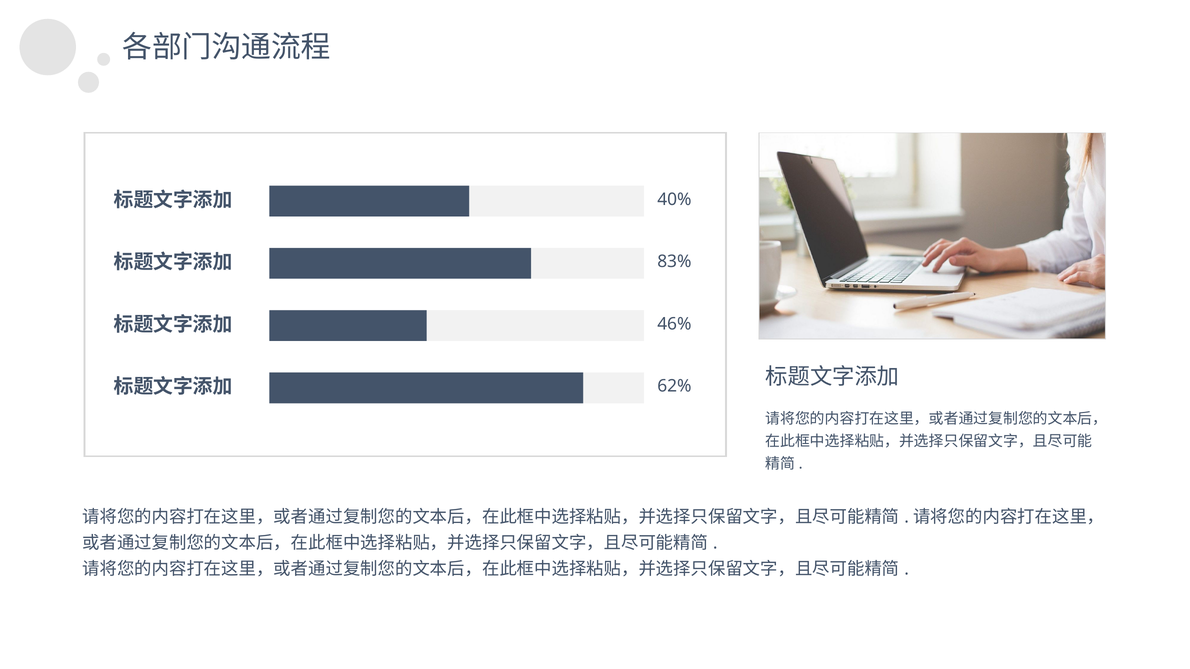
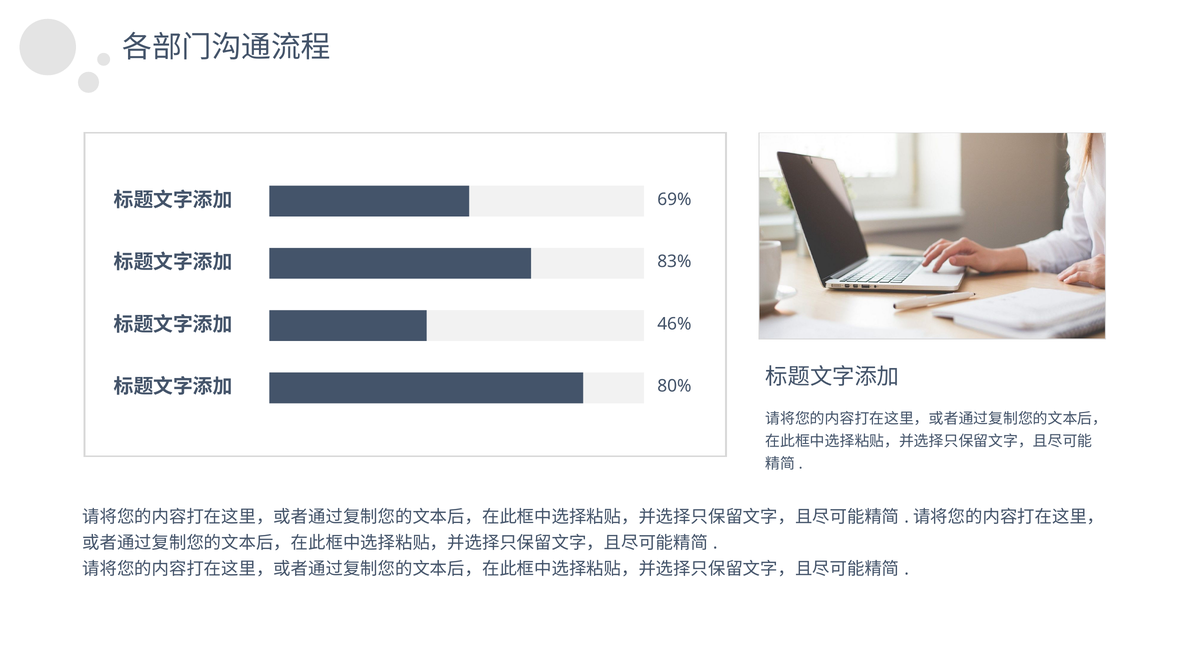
40%: 40% -> 69% (674, 200)
62%: 62% -> 80% (674, 386)
